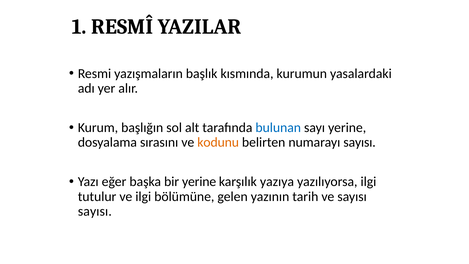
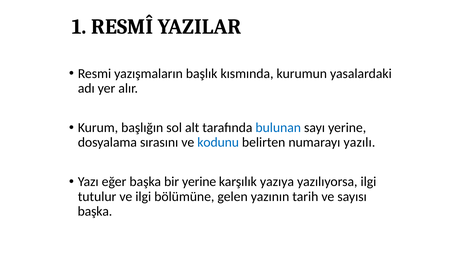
kodunu colour: orange -> blue (218, 142)
numarayı sayısı: sayısı -> yazılı (359, 142)
sayısı: sayısı -> başka (95, 211)
